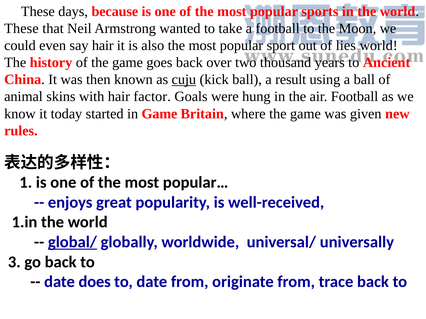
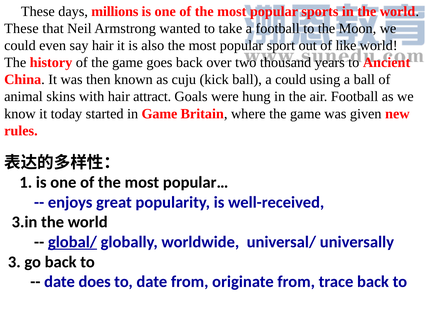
because: because -> millions (115, 12)
lies: lies -> like (346, 46)
cuju underline: present -> none (184, 80)
a result: result -> could (291, 80)
factor: factor -> attract (152, 97)
1.in: 1.in -> 3.in (24, 223)
